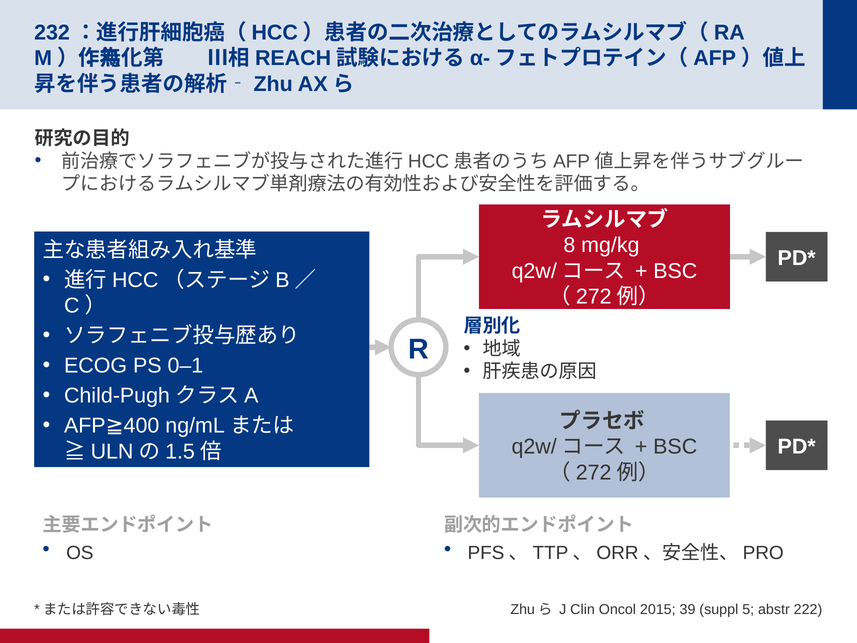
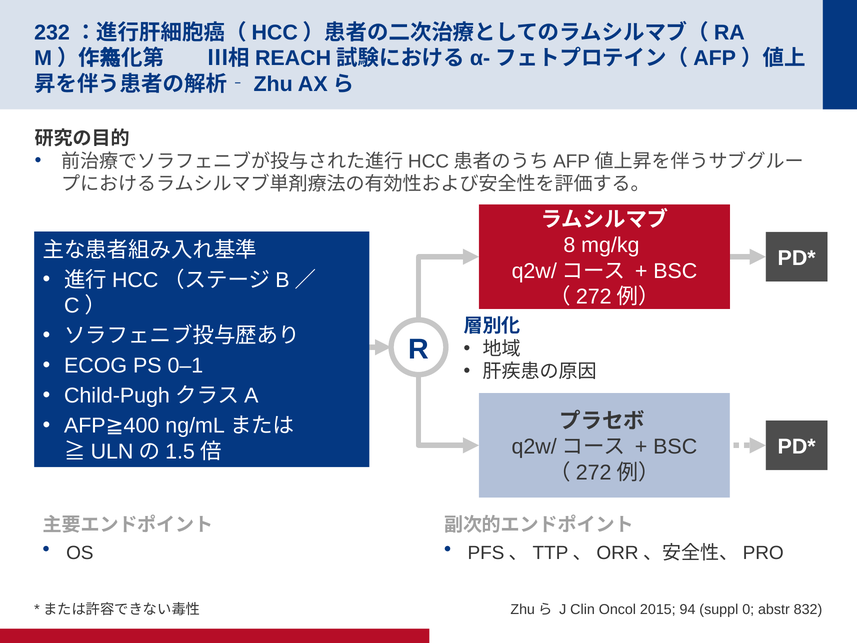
39: 39 -> 94 (688, 609)
5: 5 -> 0 (748, 609)
222: 222 -> 832 (808, 609)
